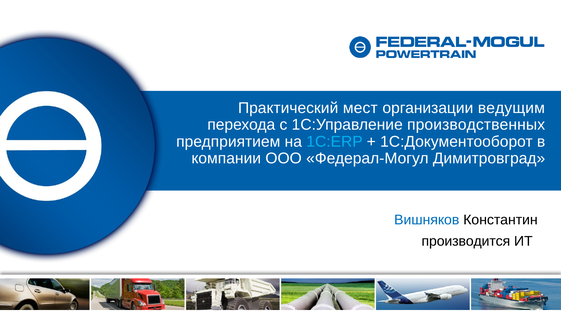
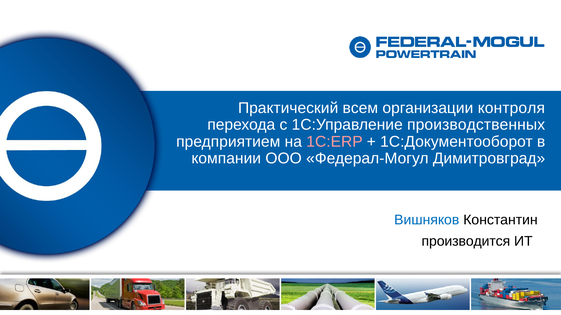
мест: мест -> всем (360, 108)
ведущим: ведущим -> контроля (511, 108)
1C:ERP colour: light blue -> pink (335, 142)
